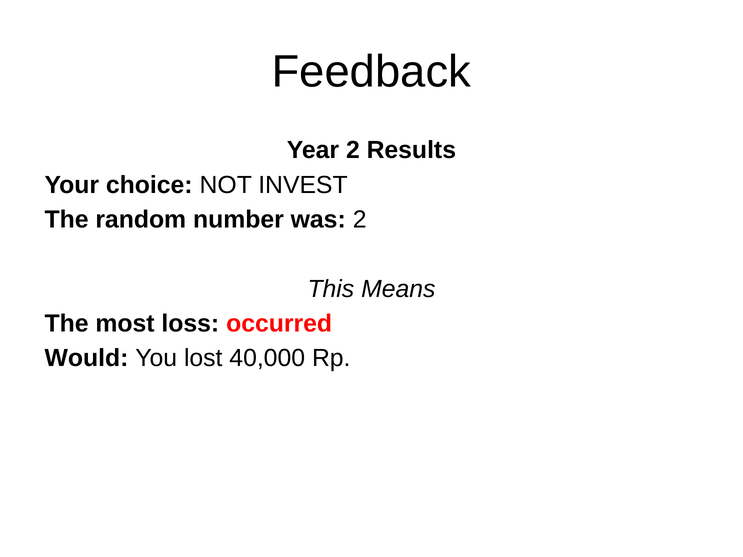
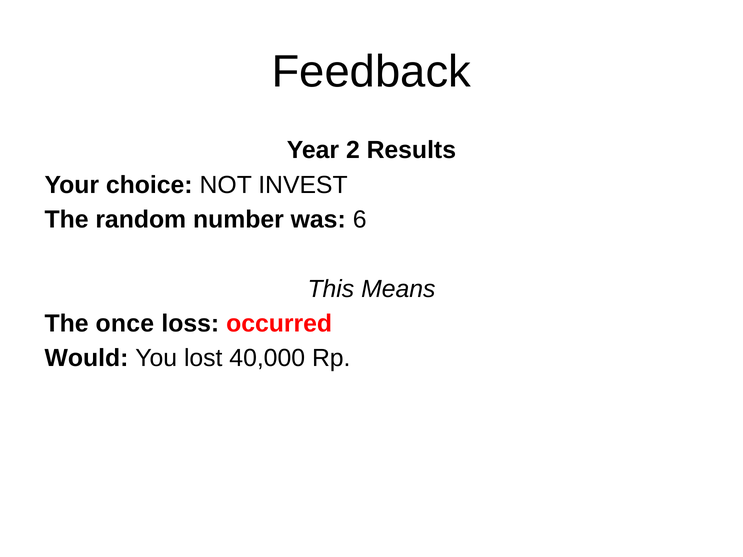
was 2: 2 -> 6 (360, 220)
most: most -> once (125, 324)
